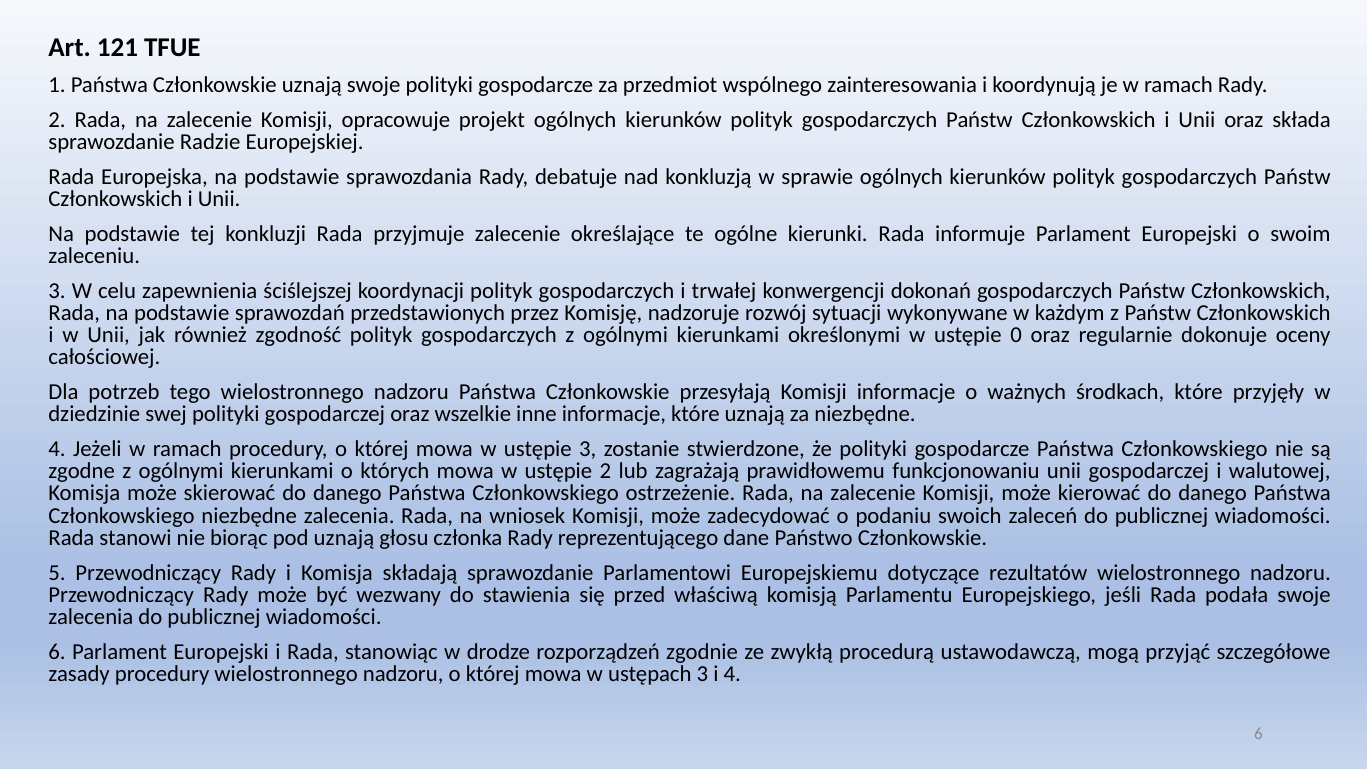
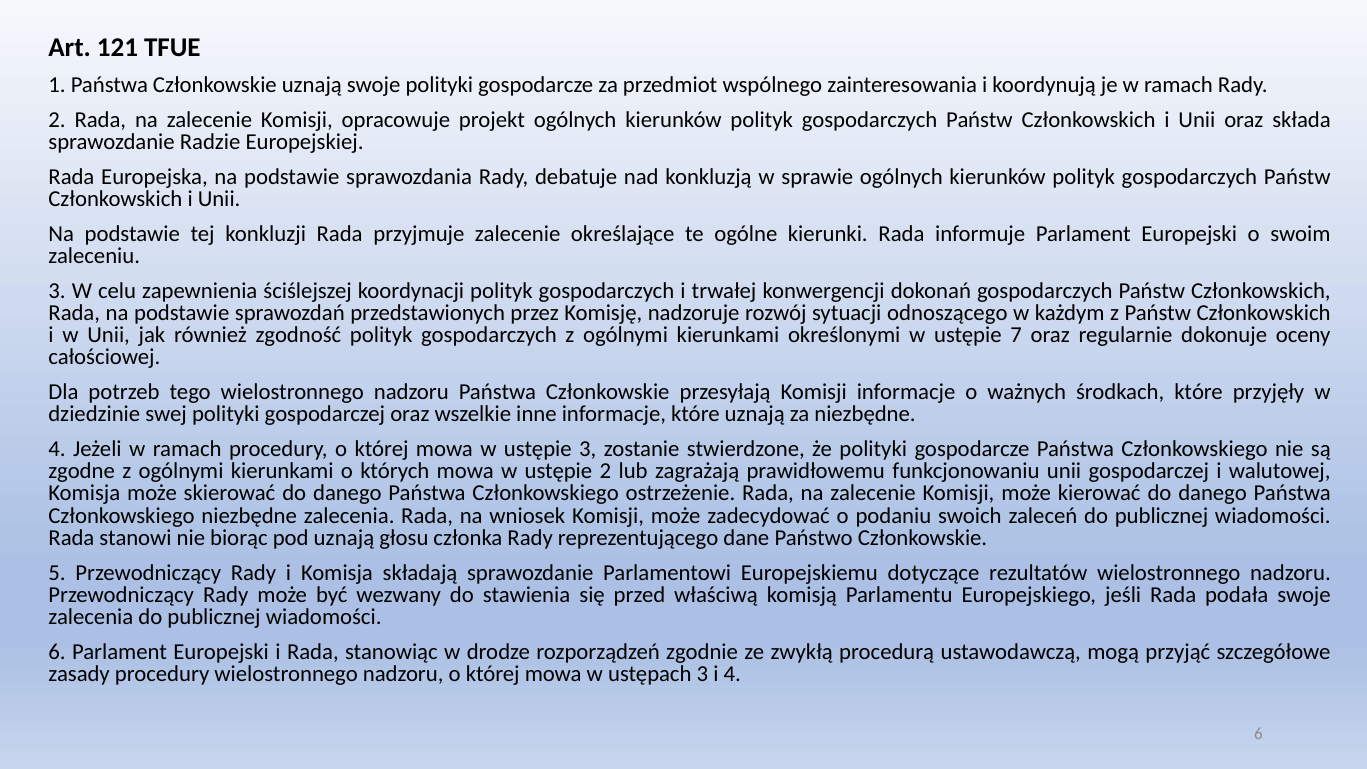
wykonywane: wykonywane -> odnoszącego (947, 313)
0: 0 -> 7 (1016, 335)
